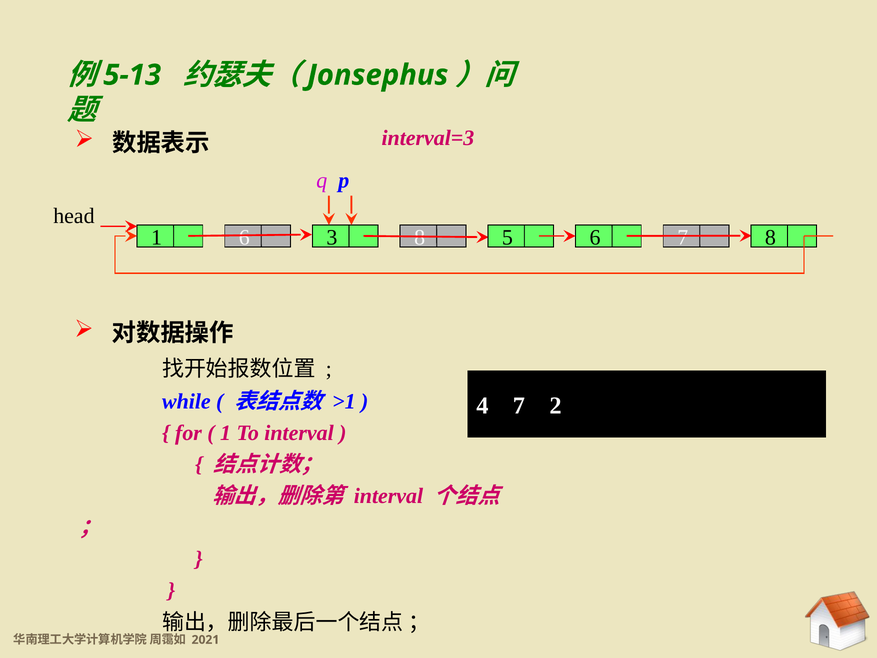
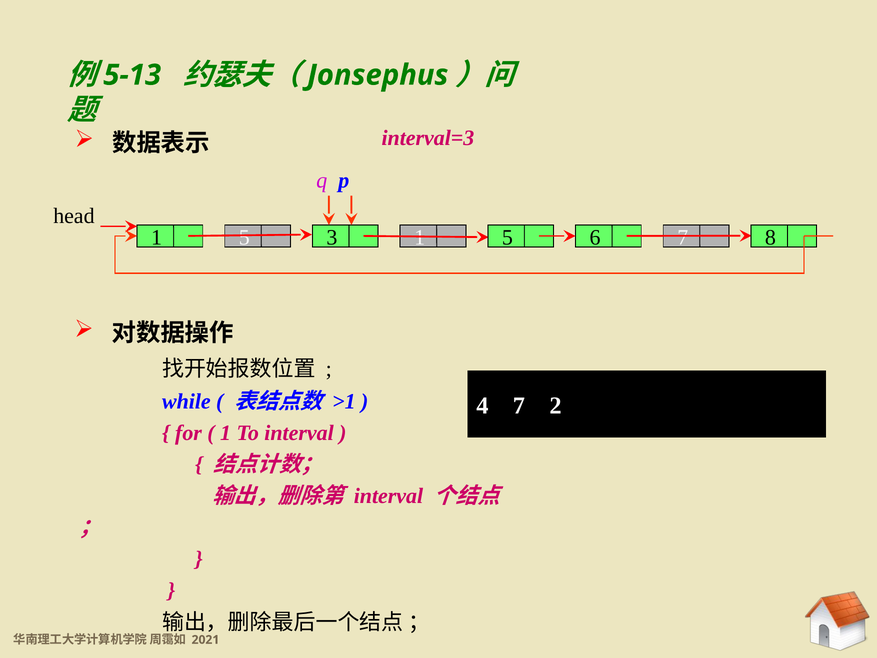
6: 6 -> 5 (244, 237)
8: 8 -> 1 (420, 237)
